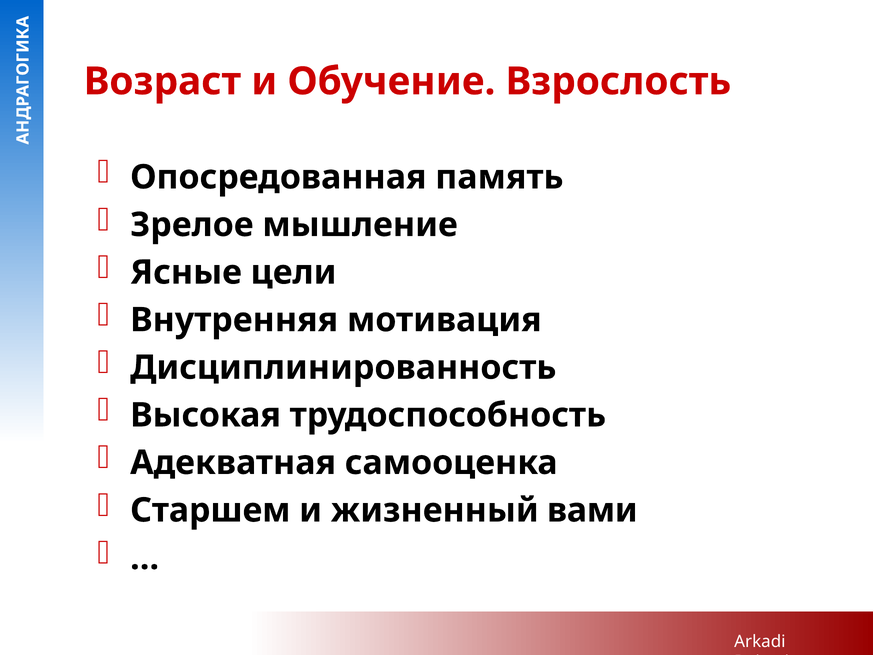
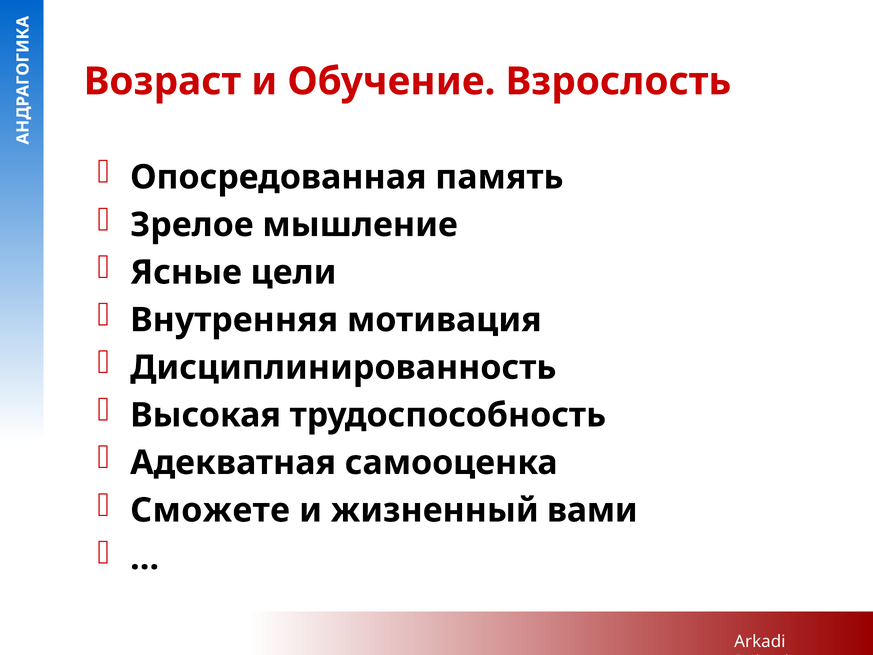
Старшем: Старшем -> Сможете (210, 510)
